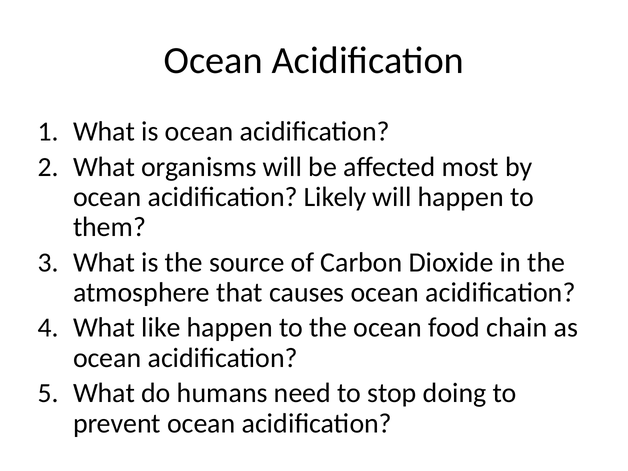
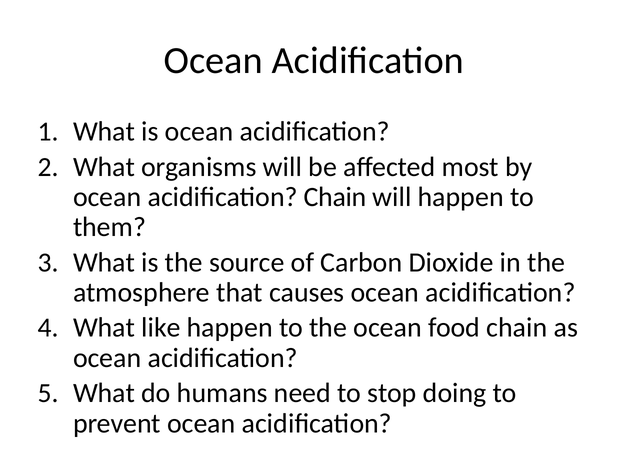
acidification Likely: Likely -> Chain (335, 197)
